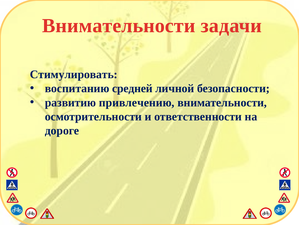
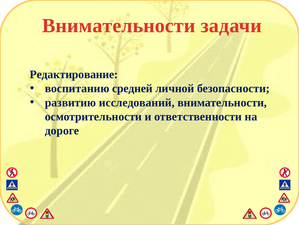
Стимулировать: Стимулировать -> Редактирование (74, 74)
привлечению: привлечению -> исследований (137, 102)
